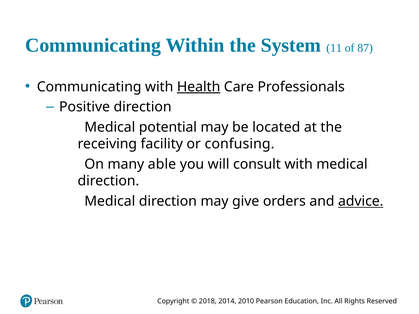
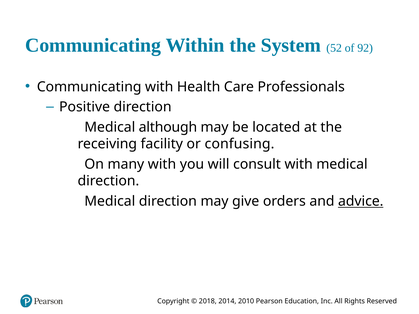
11: 11 -> 52 (334, 48)
87: 87 -> 92 (365, 48)
Health underline: present -> none (199, 87)
potential: potential -> although (168, 127)
many able: able -> with (162, 164)
